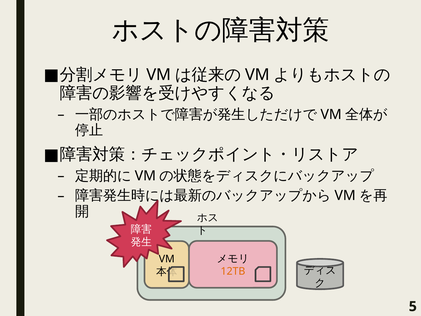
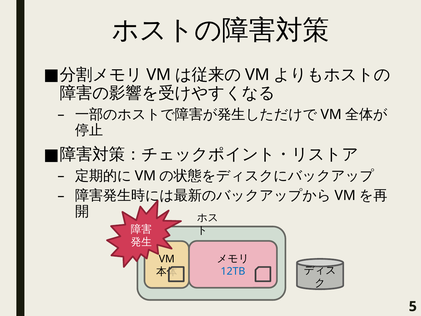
12TB colour: orange -> blue (233, 271)
